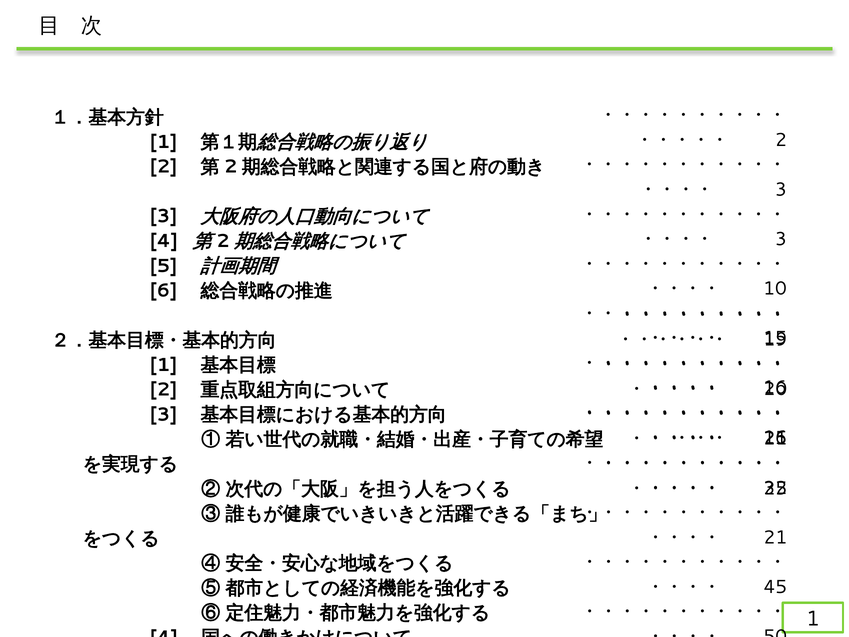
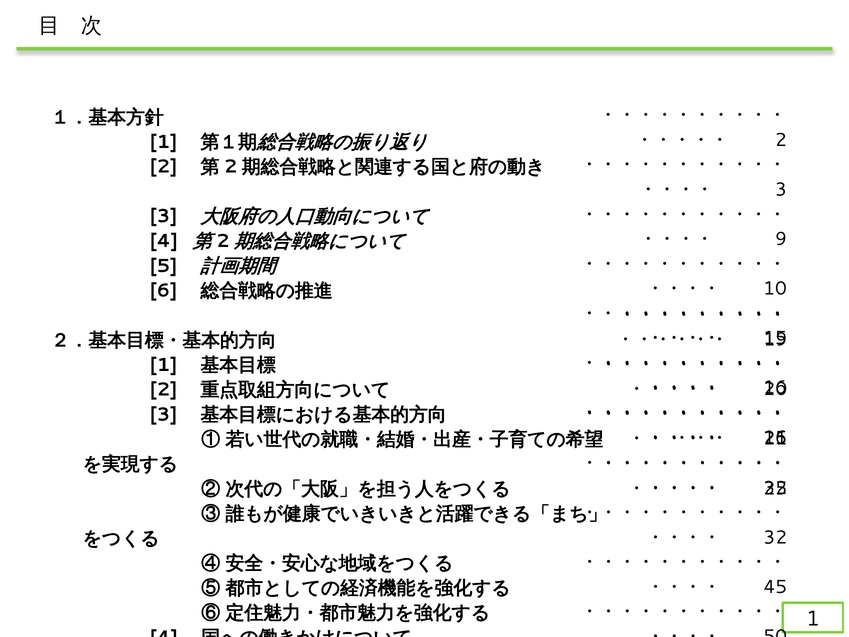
3: 3 -> 9 (781, 239)
21: 21 -> 32 (775, 537)
